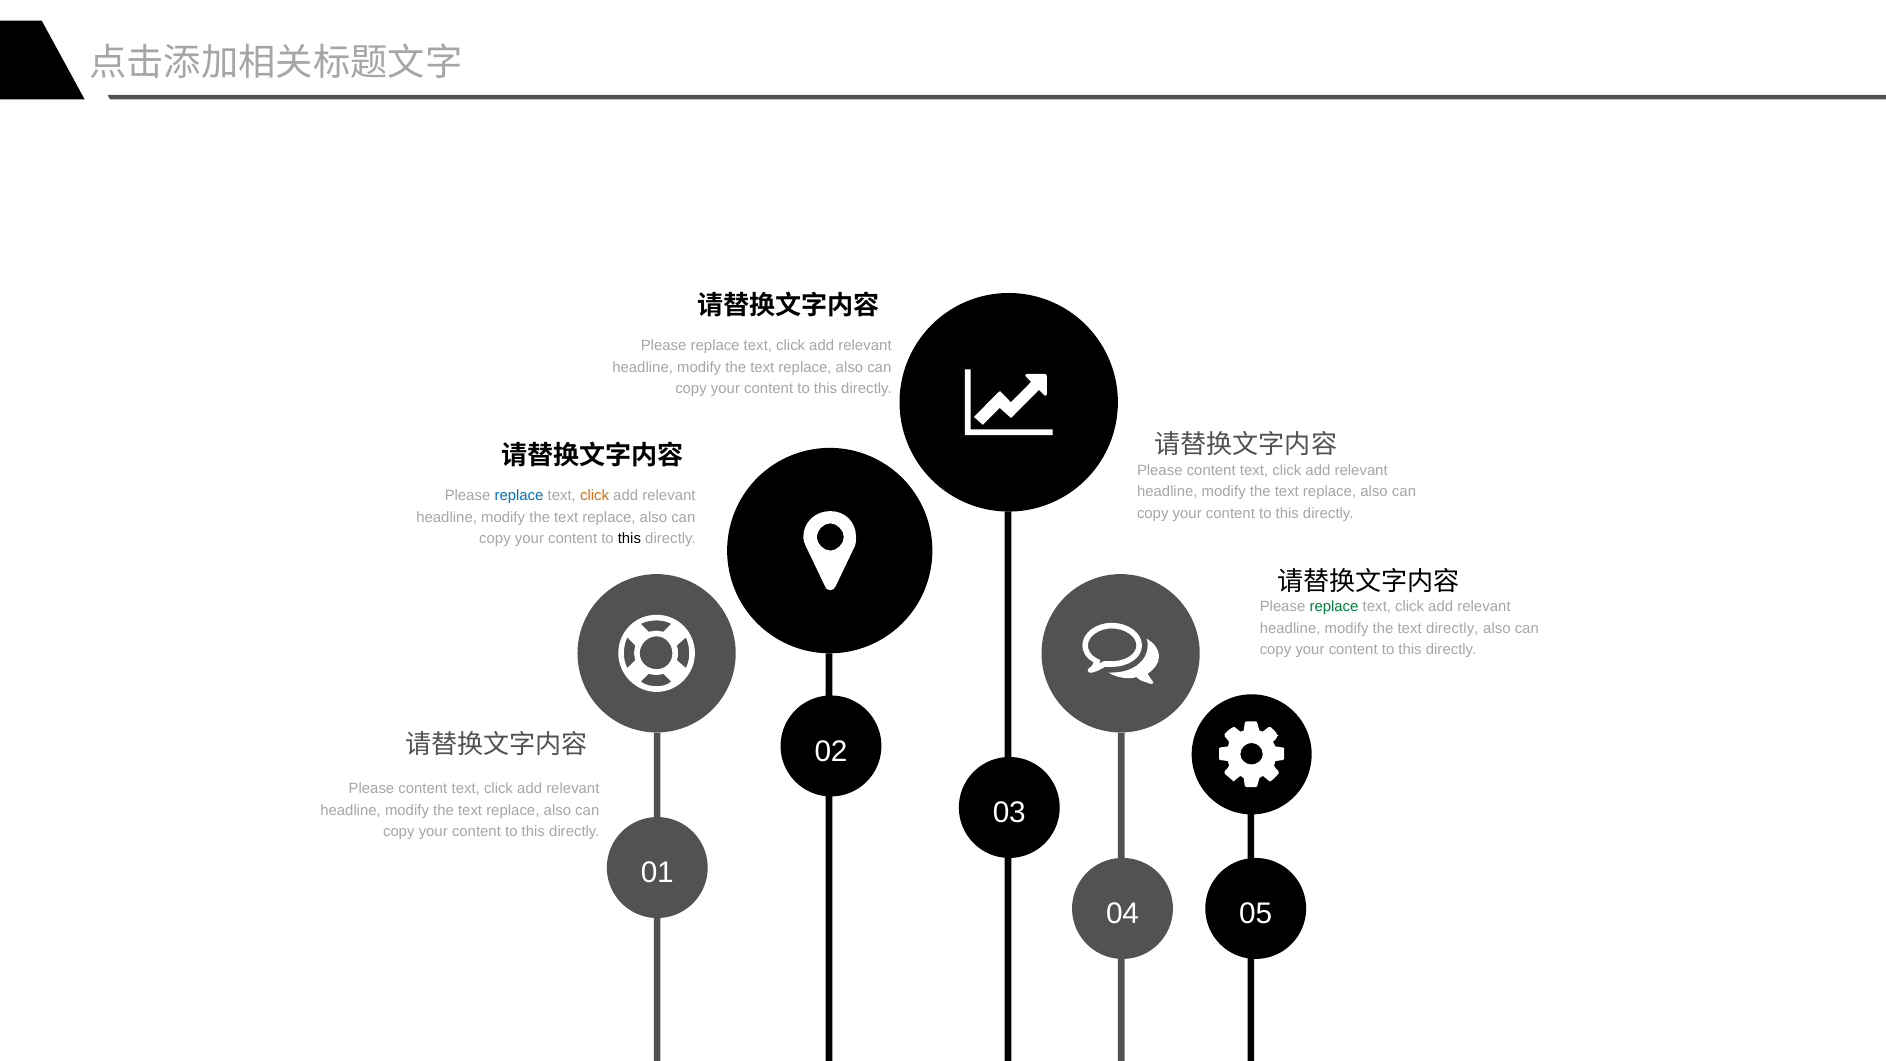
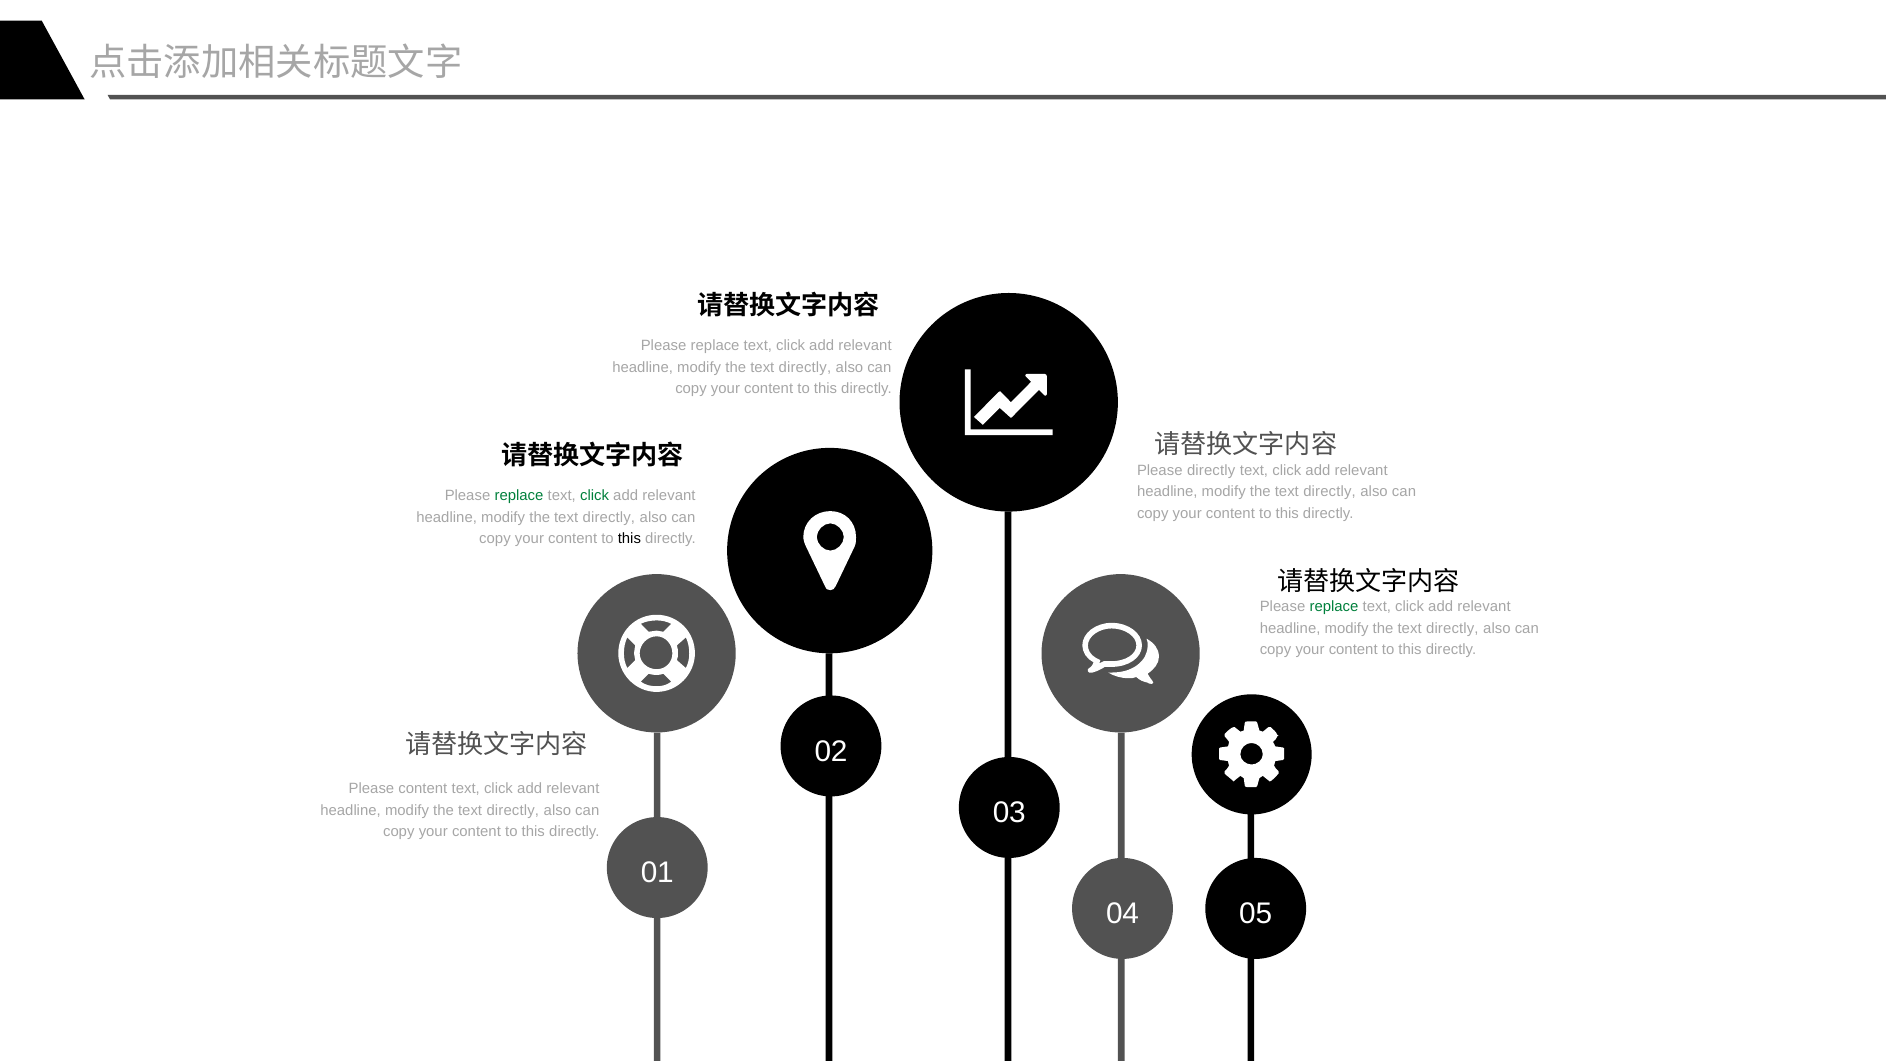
replace: replace -> directly (805, 367)
content: content -> directly (1211, 470)
replace: replace -> directly (1329, 492)
replace colour: blue -> green (519, 496)
click colour: orange -> green (595, 496)
replace: replace -> directly (609, 517)
replace: replace -> directly (513, 810)
